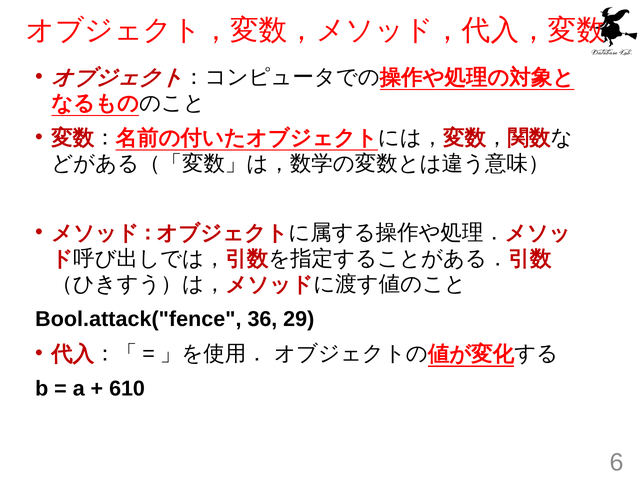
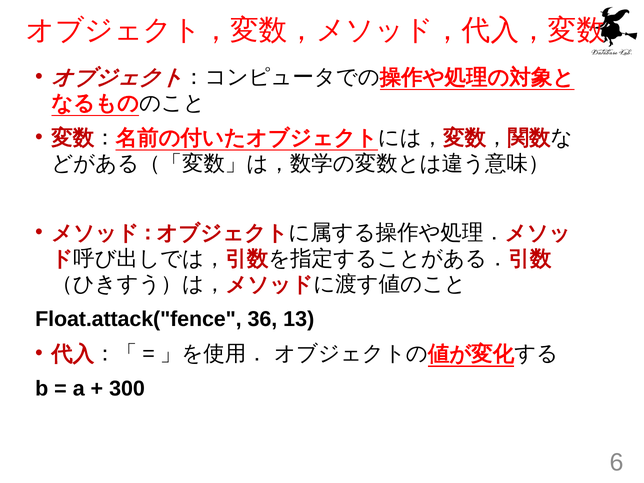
Bool.attack("fence: Bool.attack("fence -> Float.attack("fence (138, 319)
29: 29 -> 13 (299, 319)
610: 610 -> 300 (127, 388)
